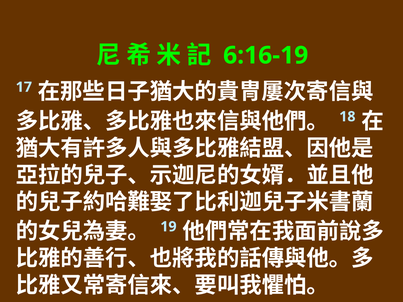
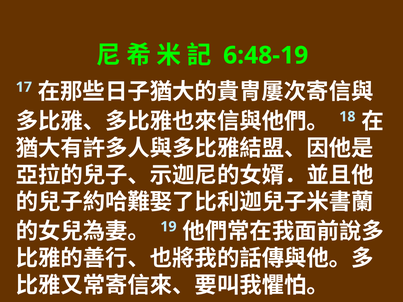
6:16-19: 6:16-19 -> 6:48-19 (266, 55)
